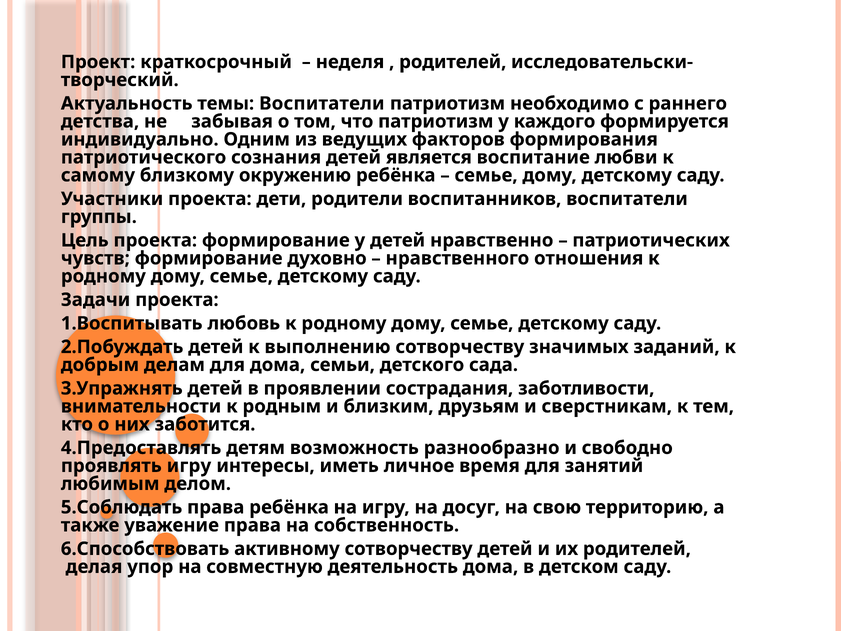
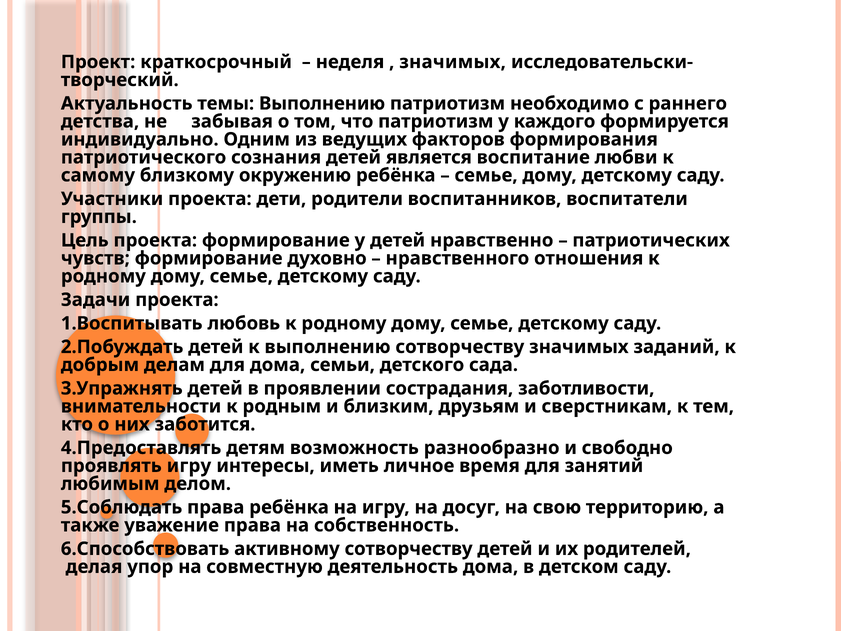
родителей: родителей -> значимых (453, 62)
темы Воспитатели: Воспитатели -> Выполнению (322, 103)
